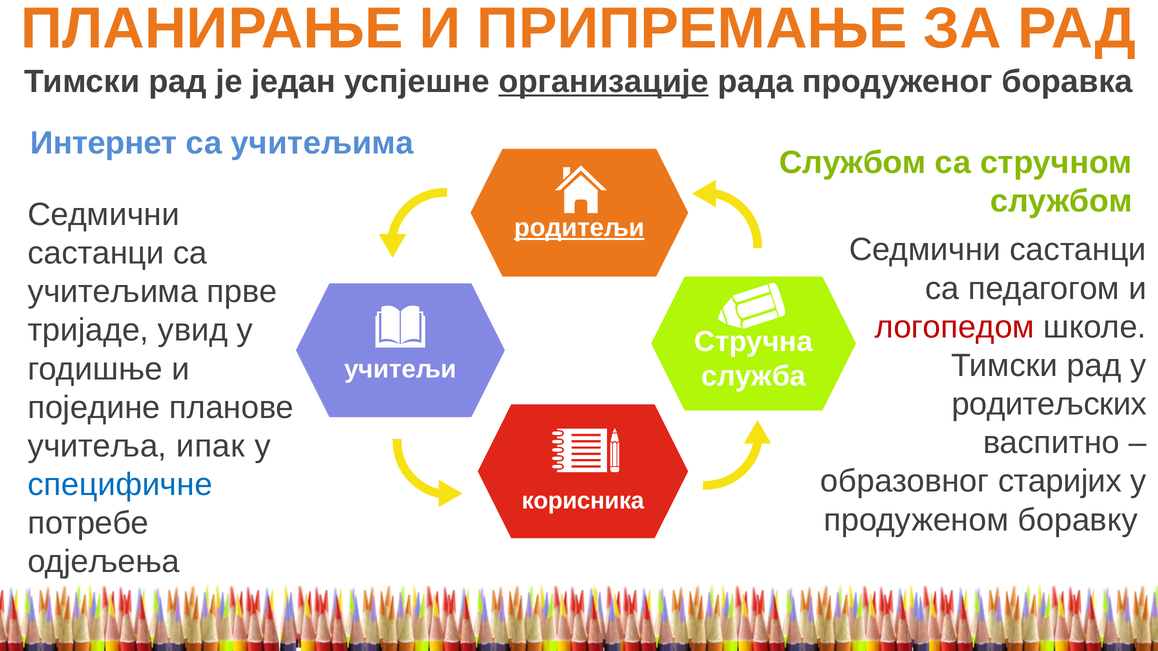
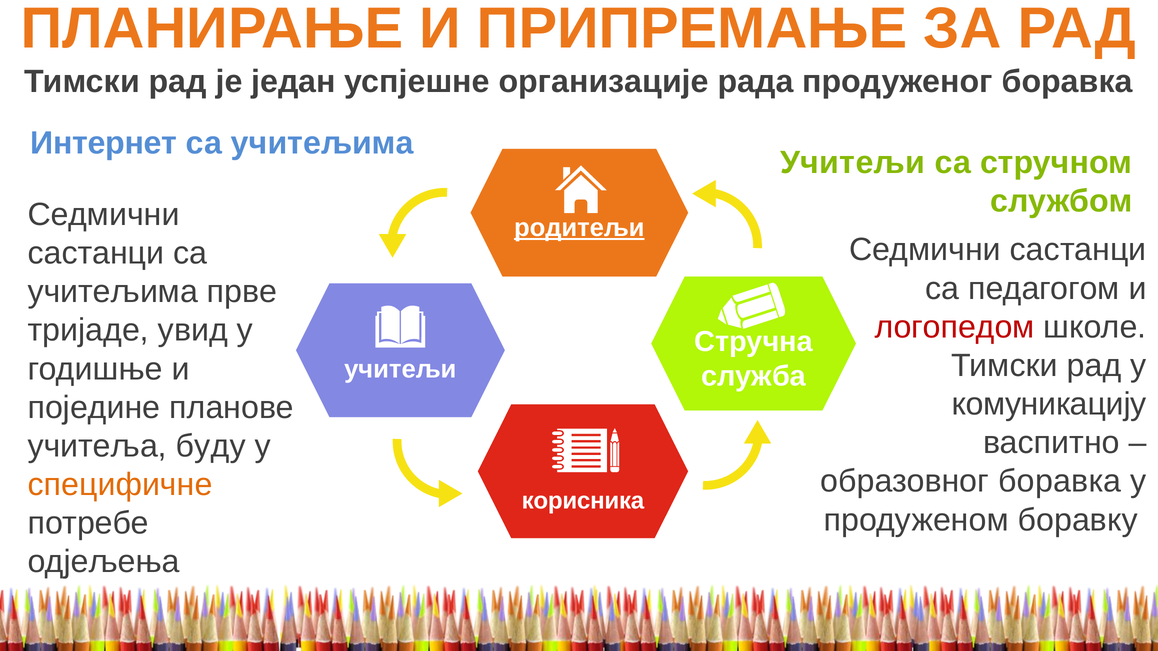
организације underline: present -> none (604, 82)
Службом: Службом -> Учитељи (852, 163)
родитељских: родитељских -> комуникацију (1049, 404)
ипак: ипак -> буду (211, 446)
образовног старијих: старијих -> боравка (1060, 482)
специфичне colour: blue -> orange (120, 485)
